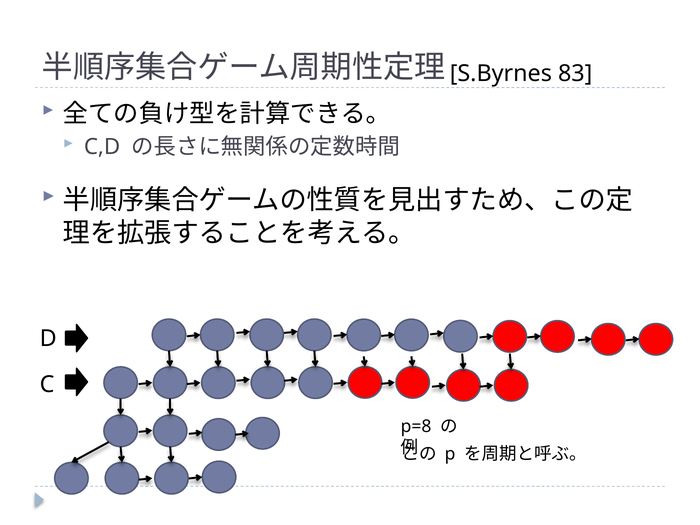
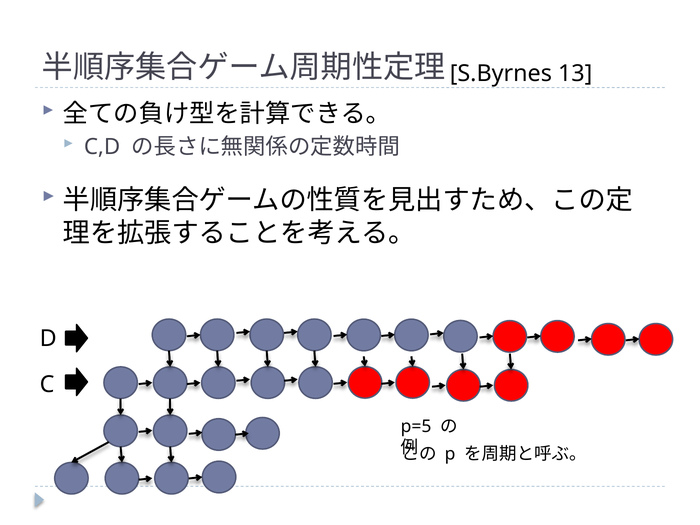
83: 83 -> 13 (575, 74)
p=8: p=8 -> p=5 (416, 426)
